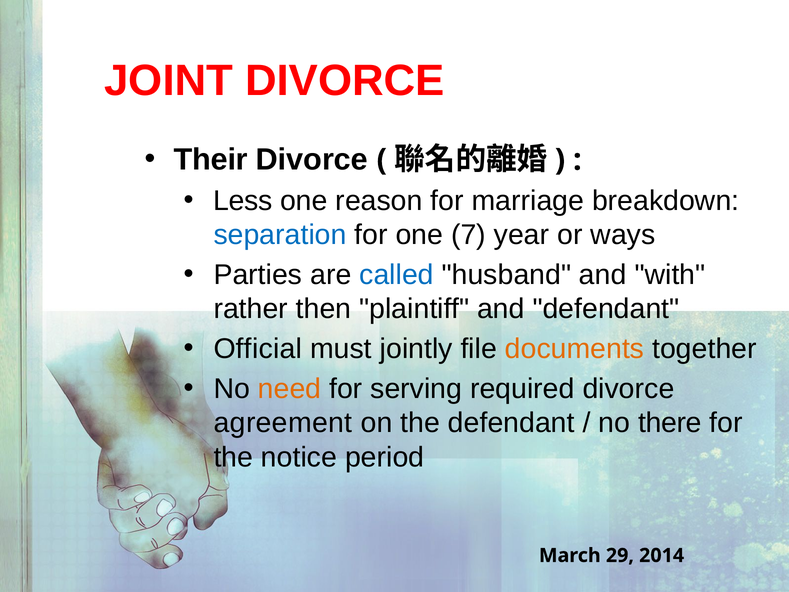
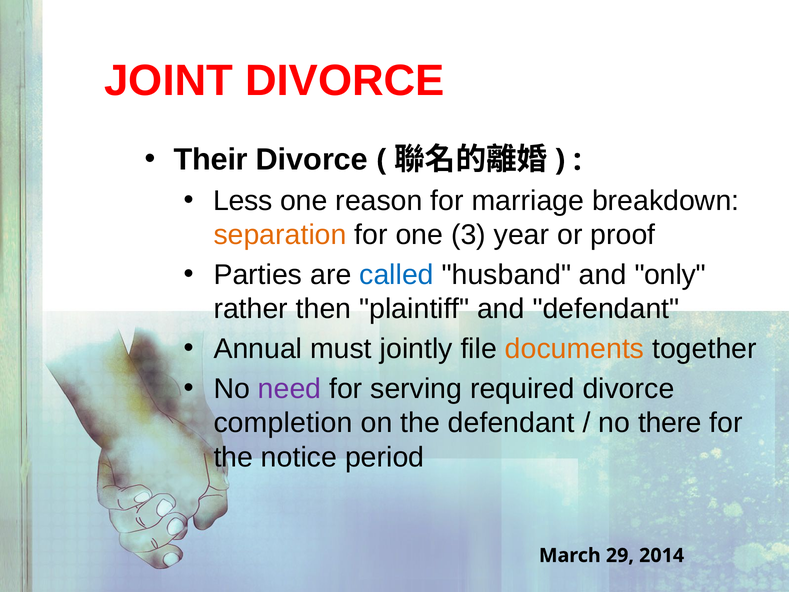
separation colour: blue -> orange (280, 235)
7: 7 -> 3 (468, 235)
ways: ways -> proof (623, 235)
with: with -> only (670, 275)
Official: Official -> Annual (258, 349)
need colour: orange -> purple (290, 389)
agreement: agreement -> completion (283, 423)
